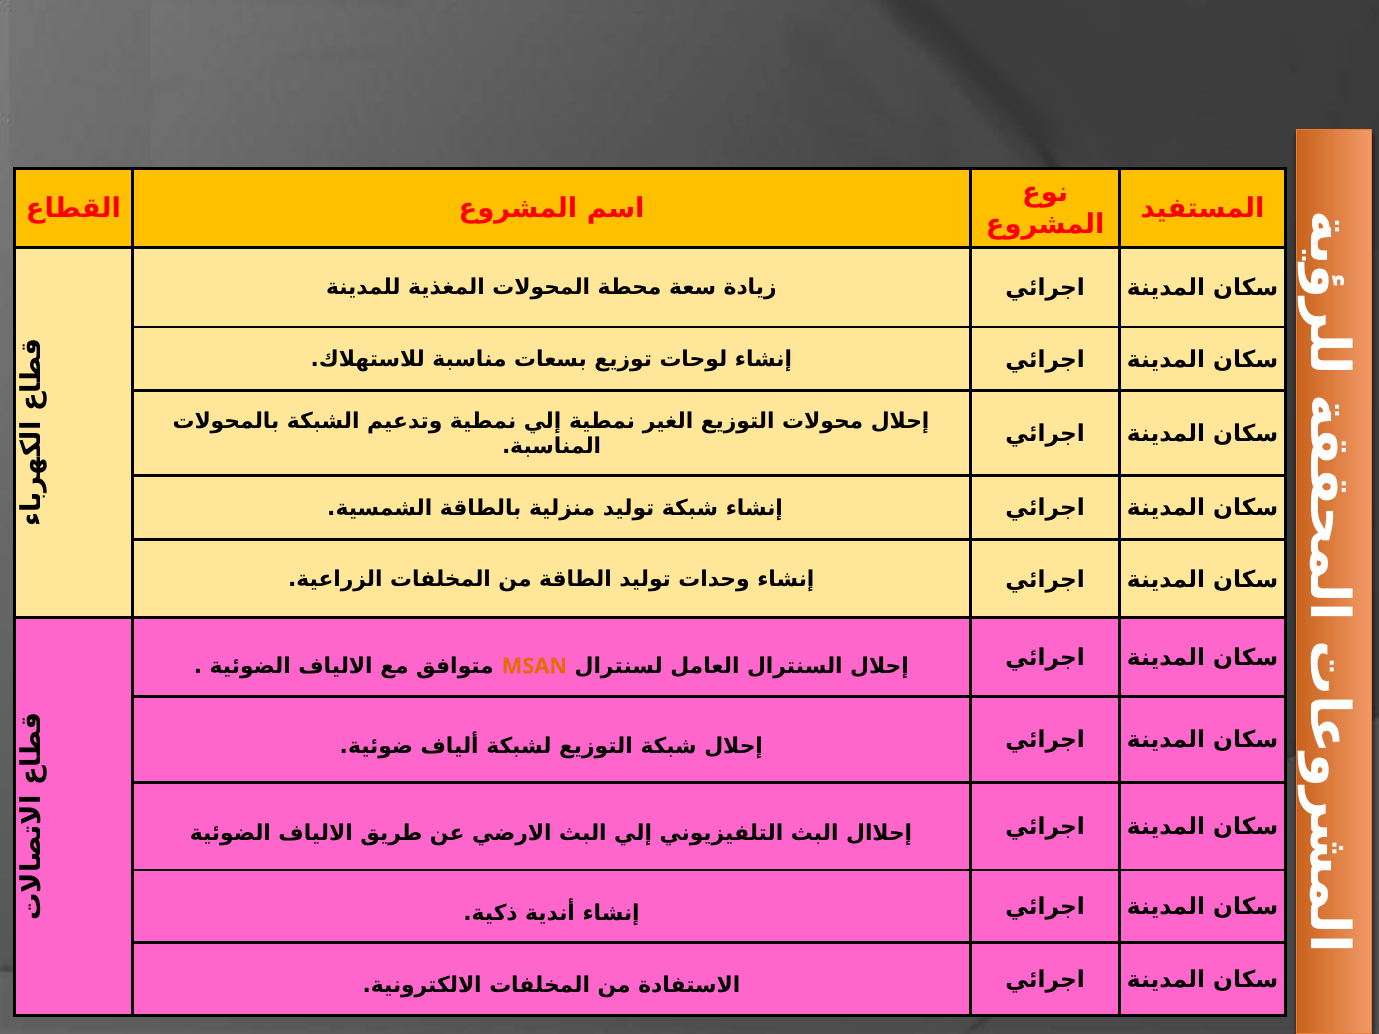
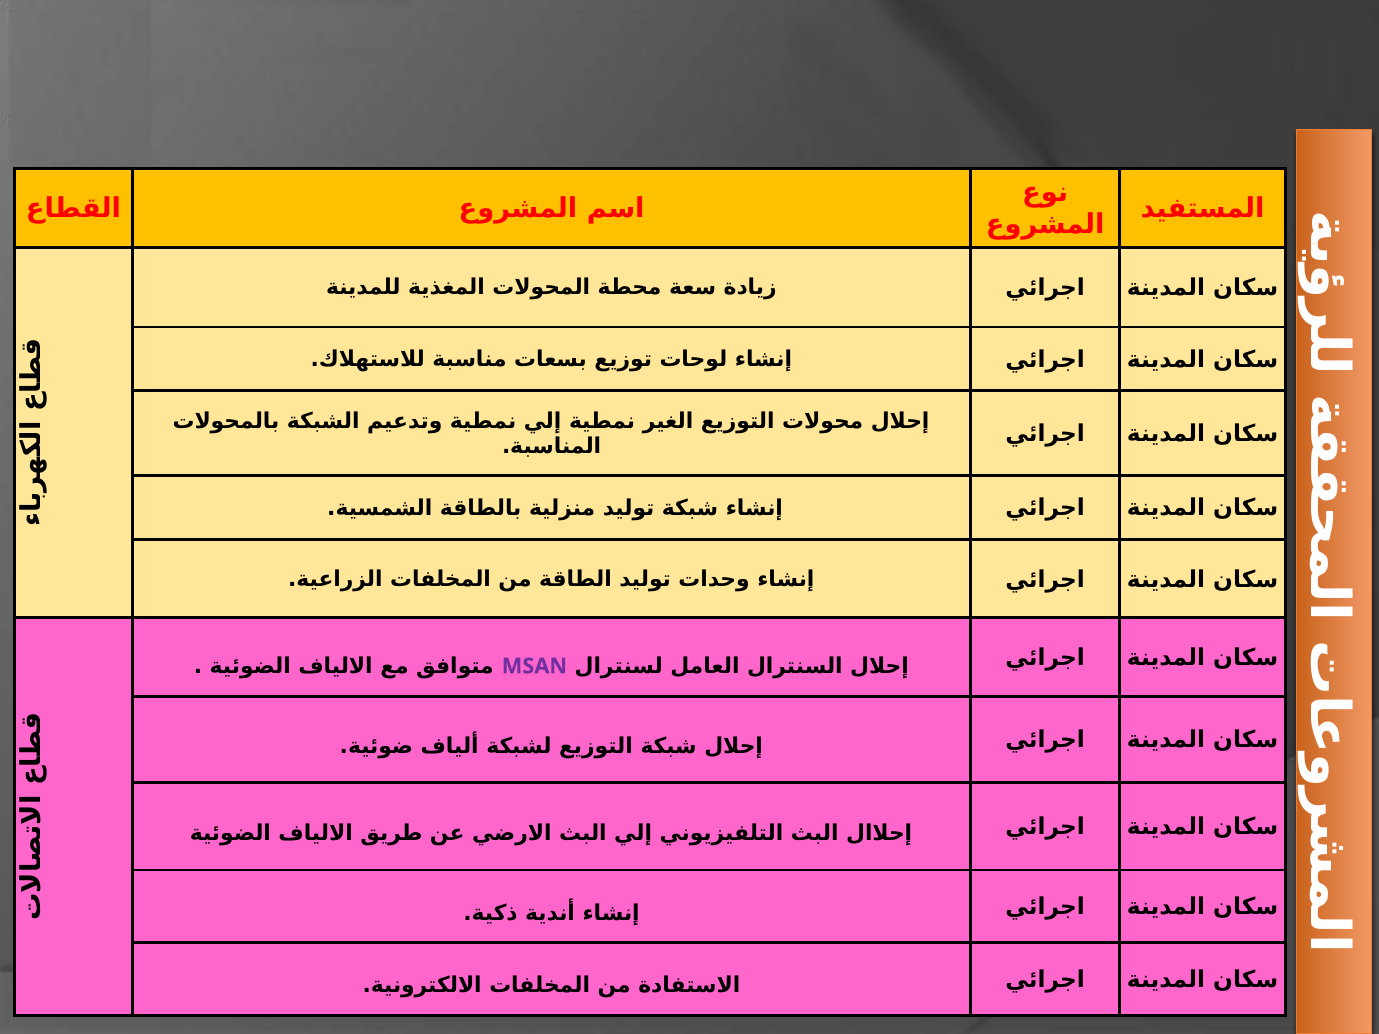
MSAN colour: orange -> purple (534, 666)
